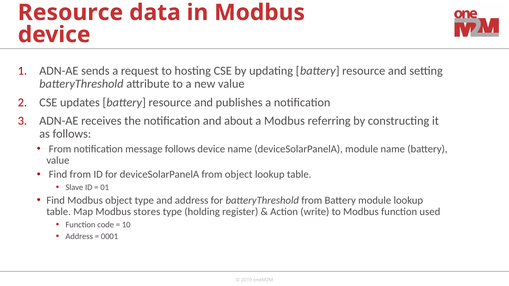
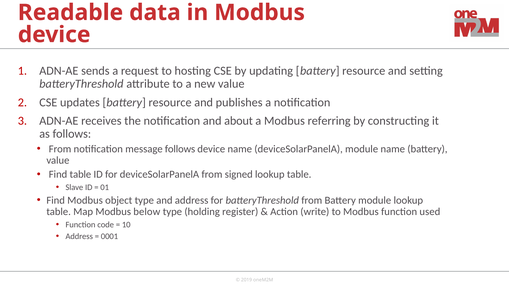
Resource: Resource -> Readable (70, 13)
Find from: from -> table (80, 175)
from object: object -> signed (239, 175)
stores: stores -> below (147, 212)
